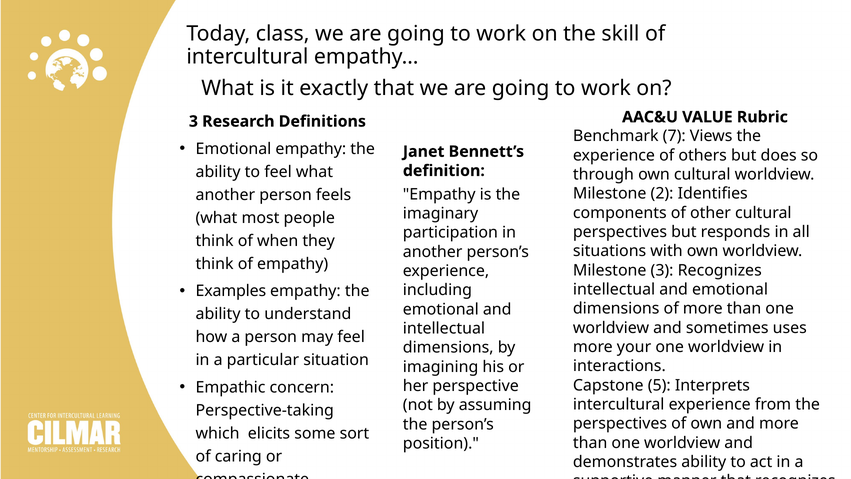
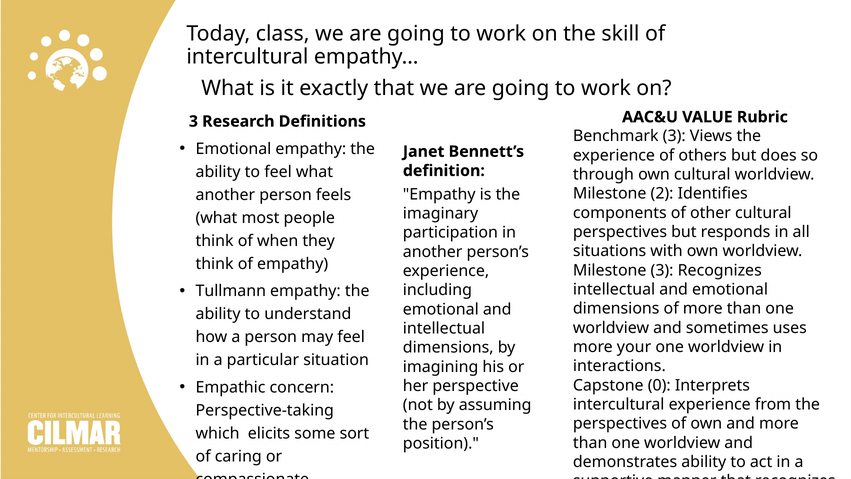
Benchmark 7: 7 -> 3 (674, 136)
Examples: Examples -> Tullmann (231, 291)
5: 5 -> 0 (659, 385)
